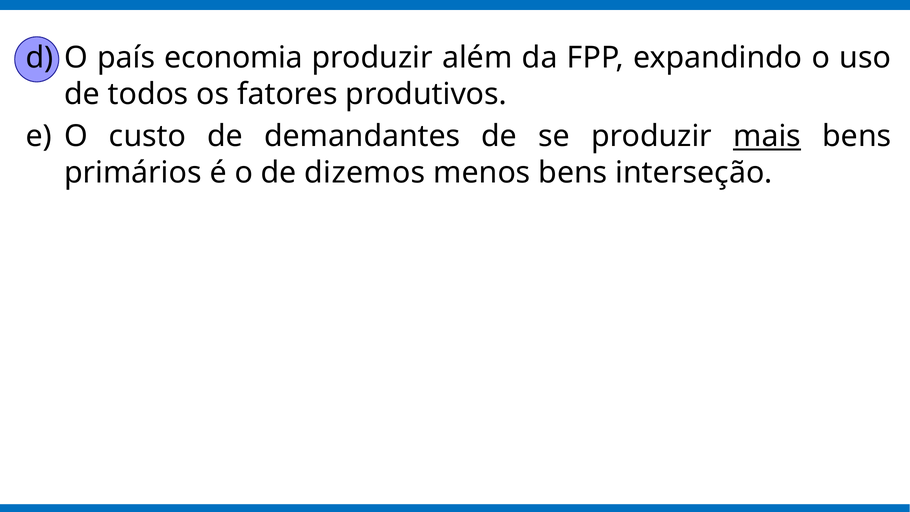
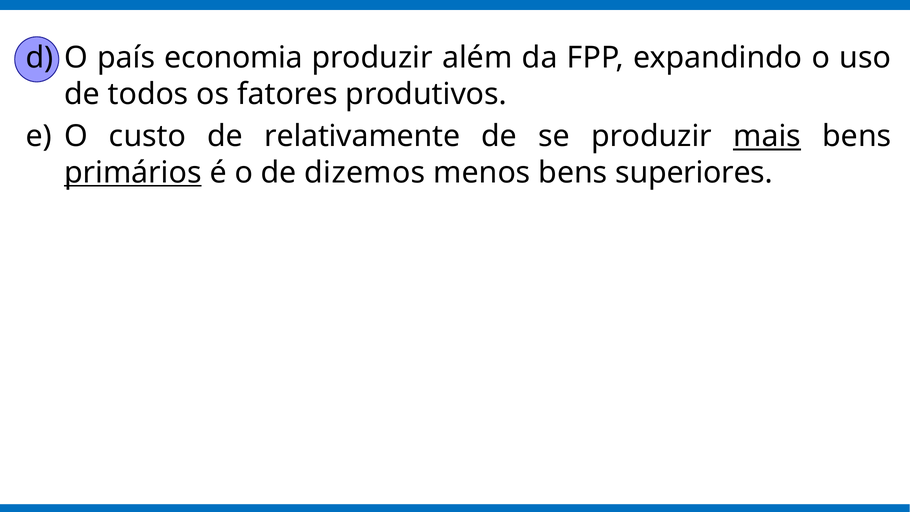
demandantes: demandantes -> relativamente (362, 136)
primários underline: none -> present (133, 173)
interseção: interseção -> superiores (694, 173)
